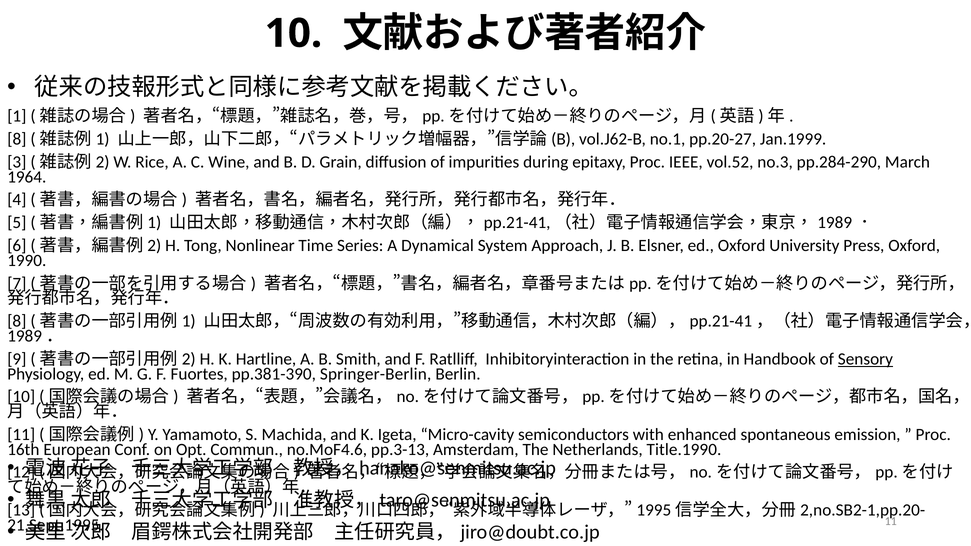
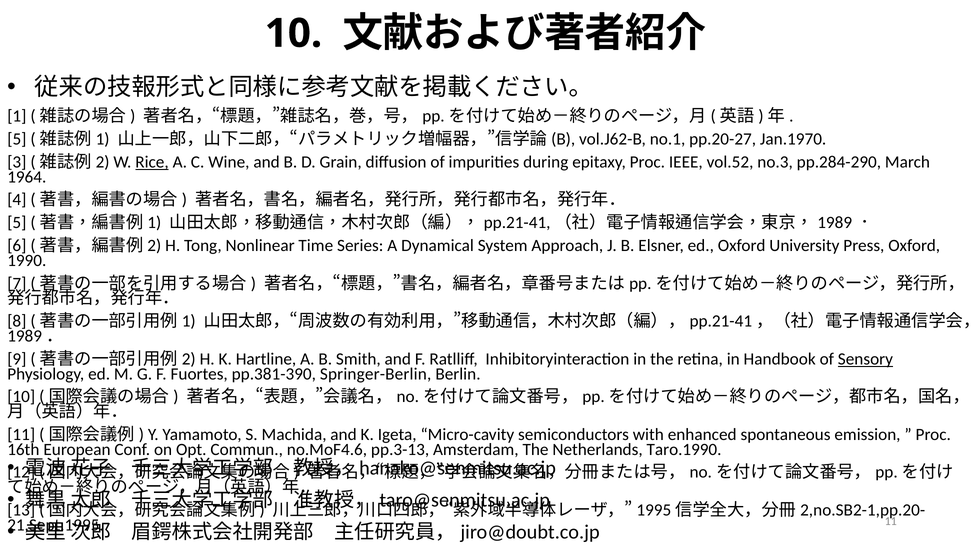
8: 8 -> 5 (17, 139)
Jan.1999: Jan.1999 -> Jan.1970 (793, 139)
Rice underline: none -> present (152, 162)
Title.1990: Title.1990 -> Taro.1990 (684, 450)
